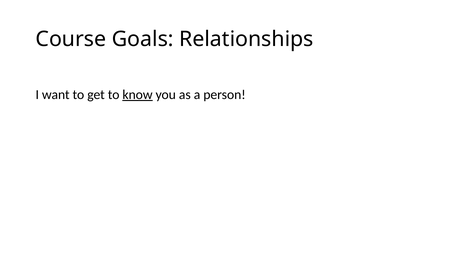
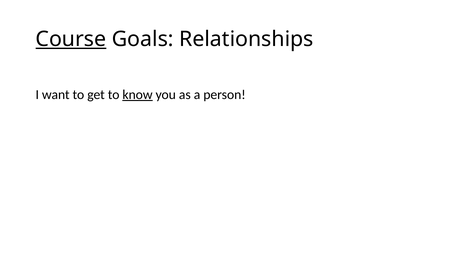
Course underline: none -> present (71, 39)
